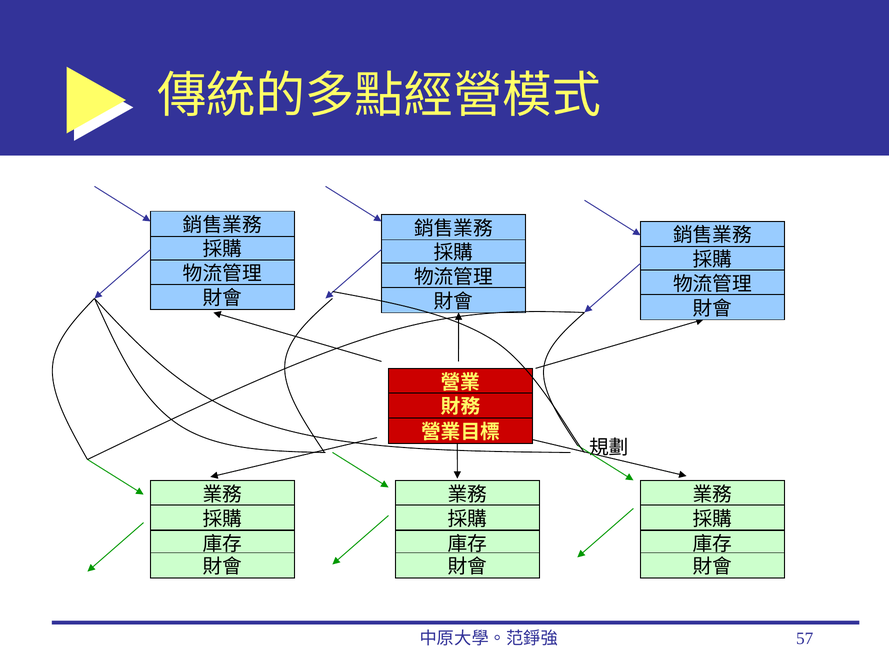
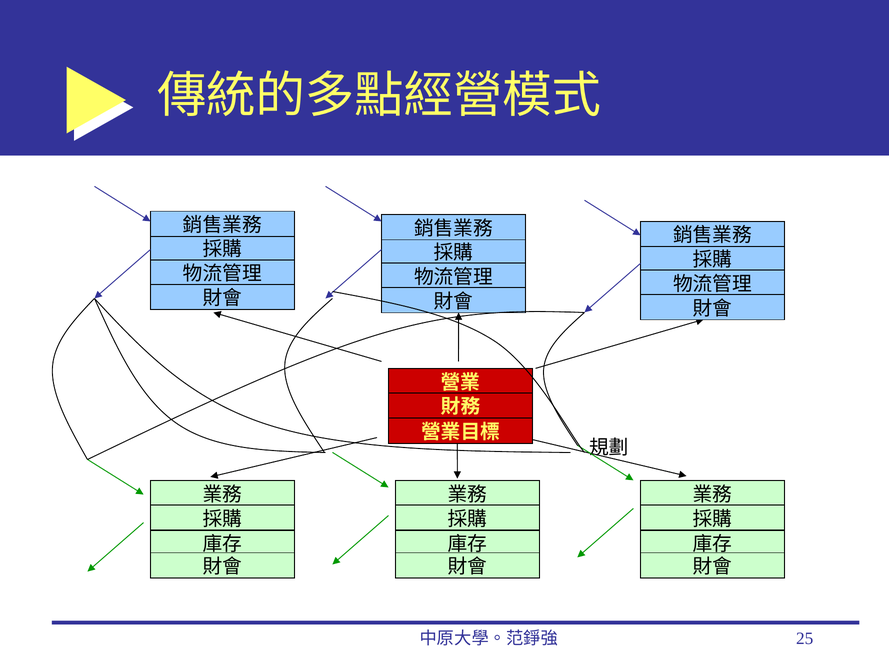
57: 57 -> 25 (805, 638)
